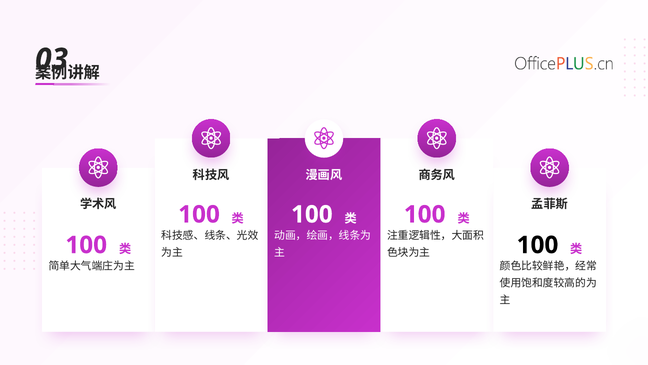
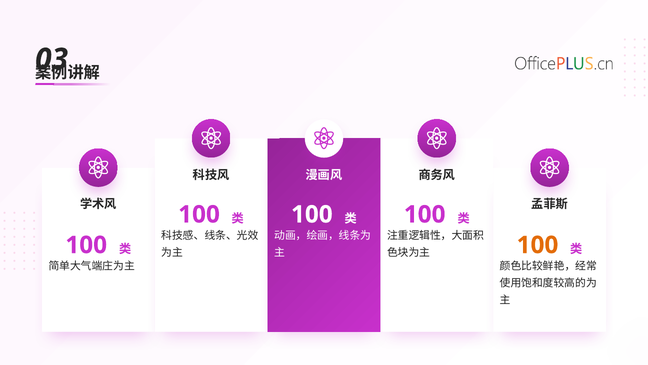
100 colour: black -> orange (537, 245)
